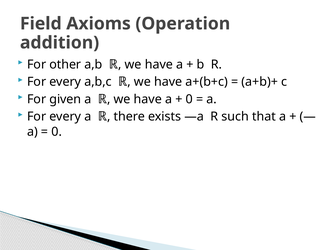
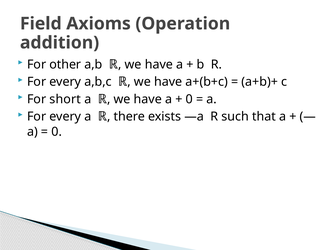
given: given -> short (65, 99)
